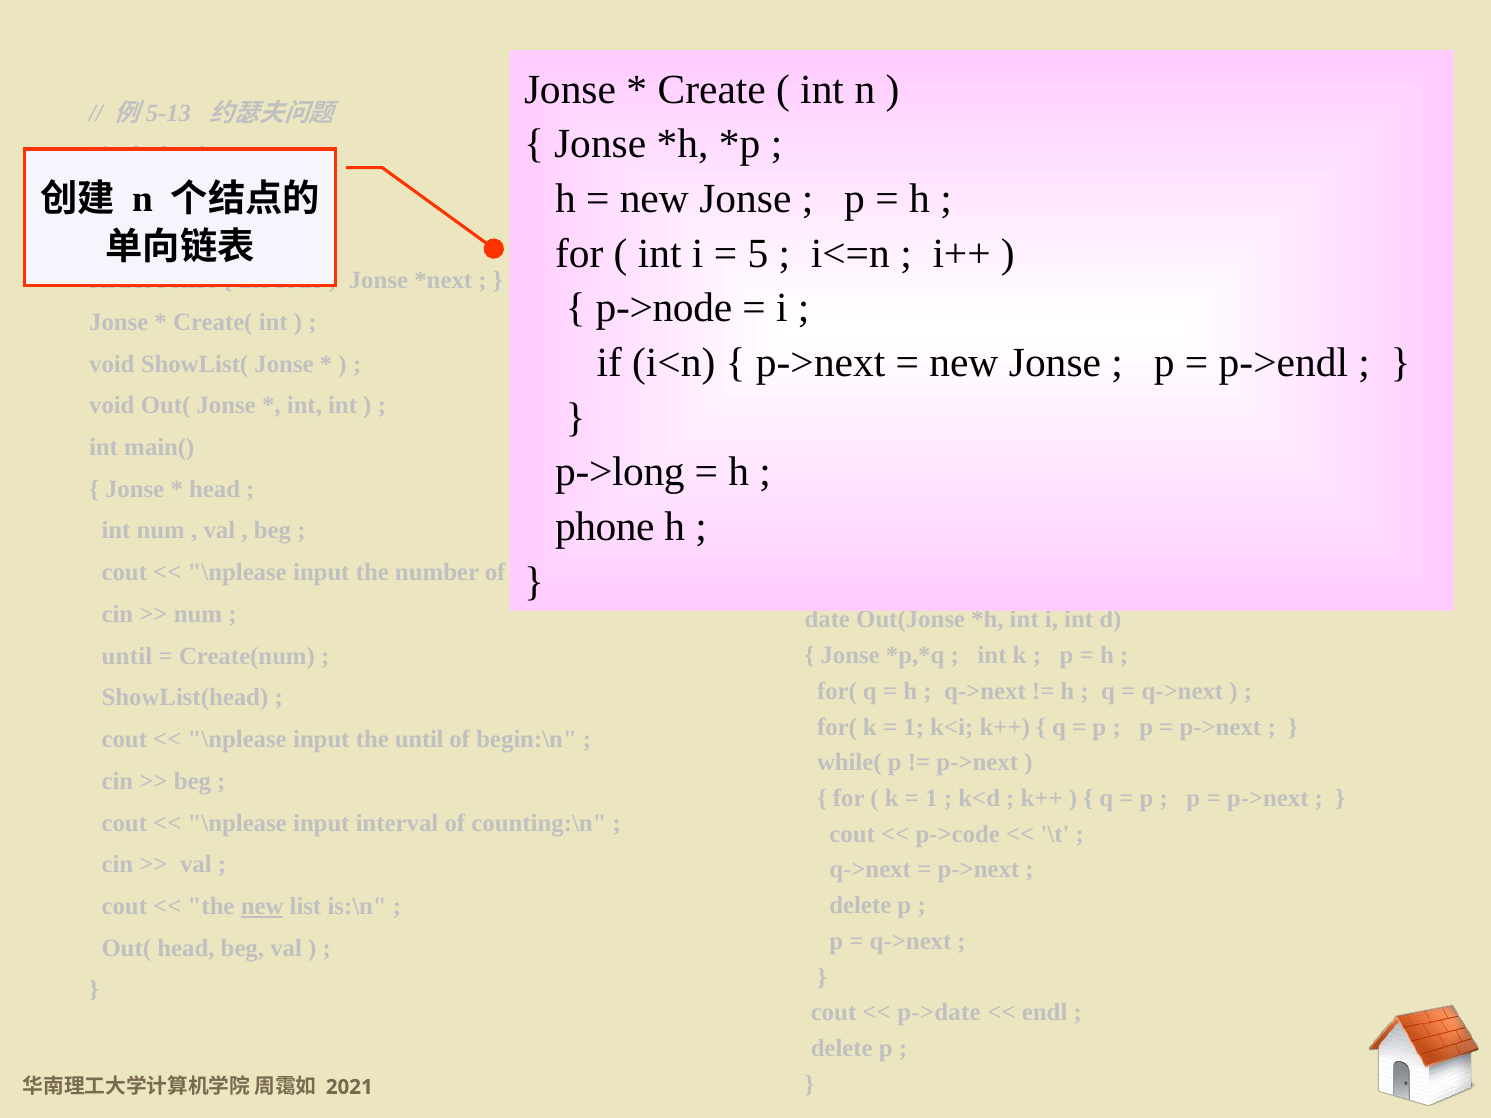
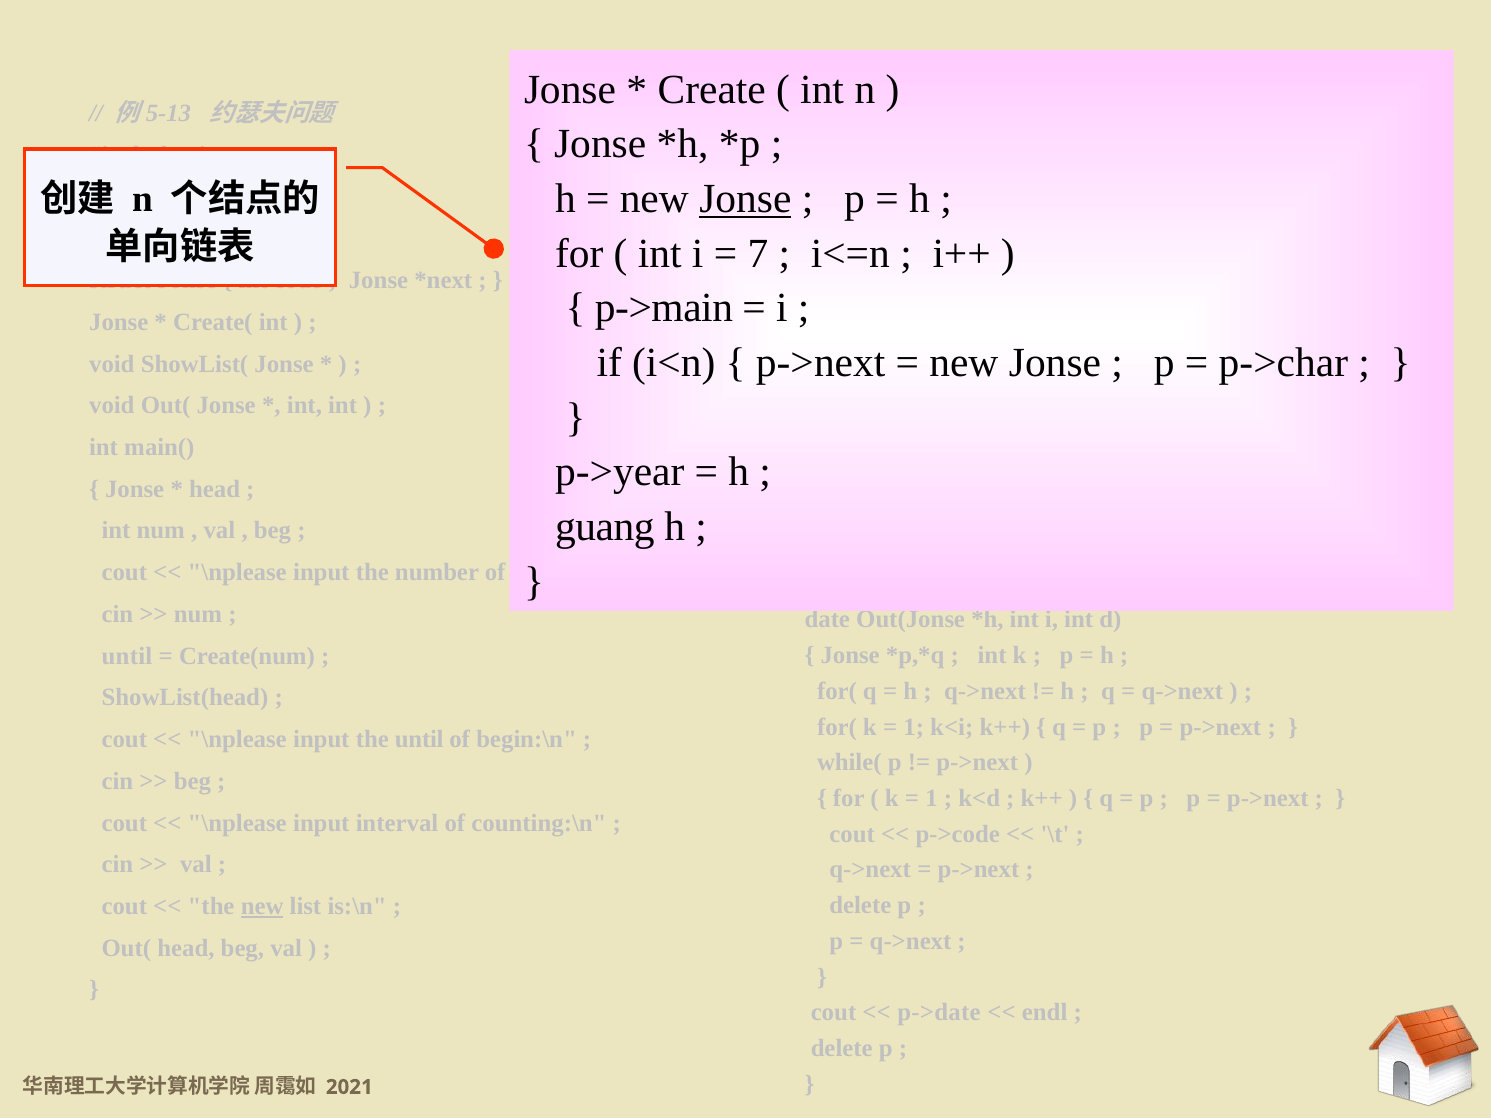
Jonse underline: none -> present (745, 199)
5: 5 -> 7 (758, 254)
p->node: p->node -> p->main (664, 308)
p->endl: p->endl -> p->char (1283, 363)
p->long: p->long -> p->year (620, 472)
phone: phone -> guang (605, 527)
